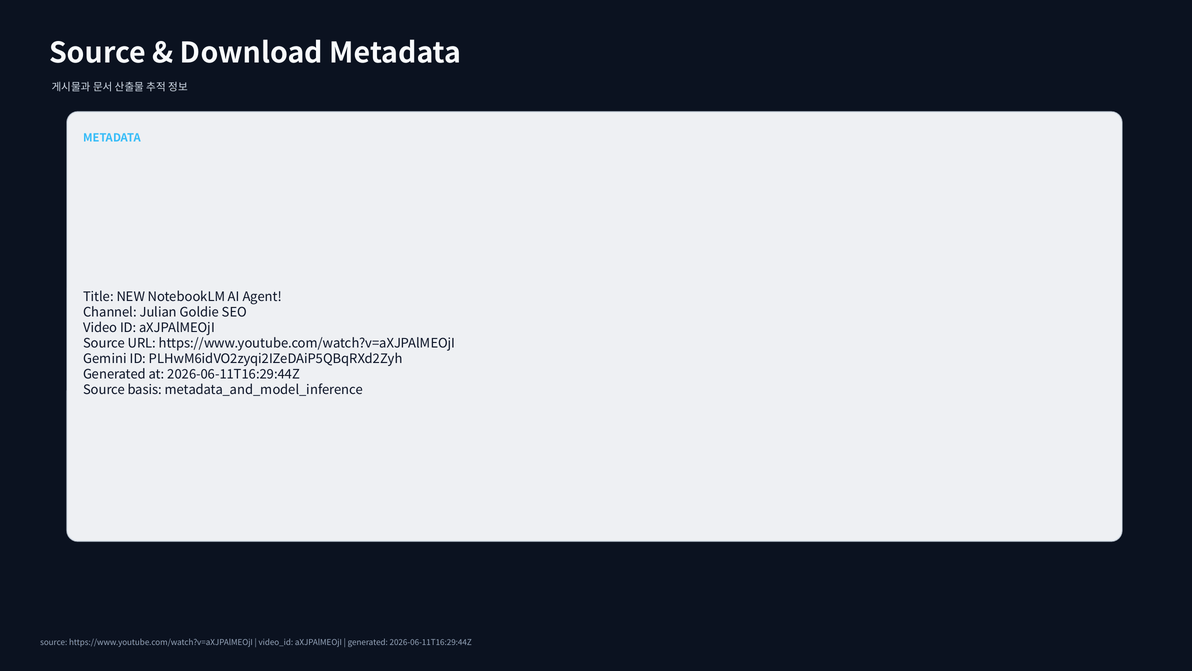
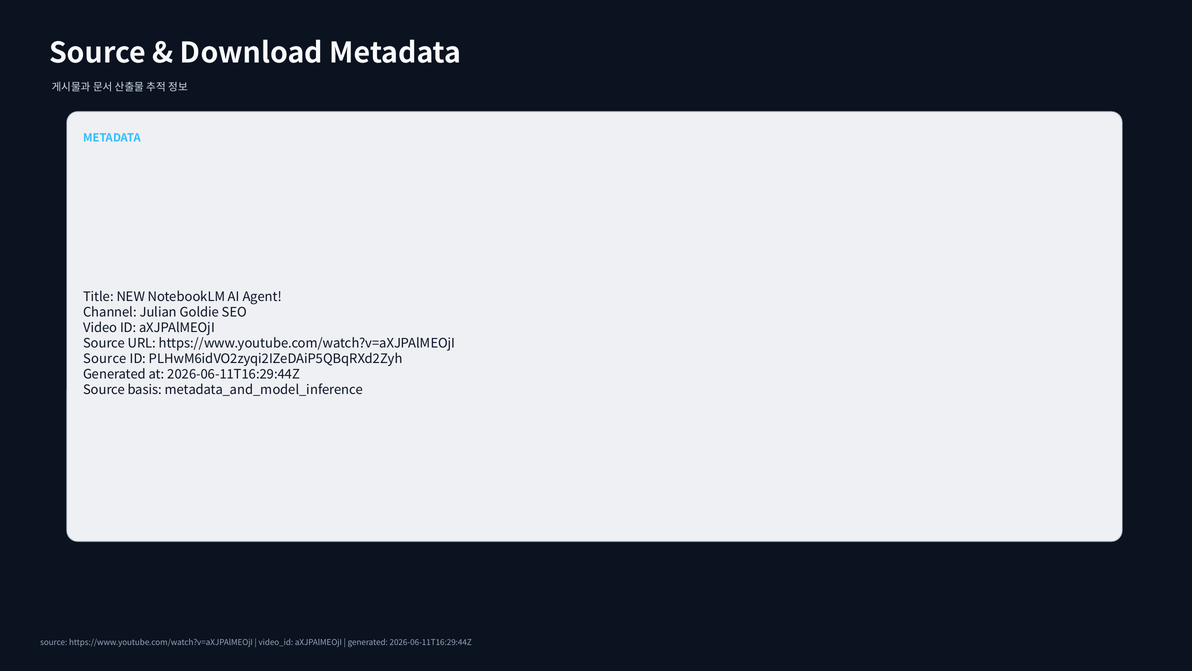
Gemini: Gemini -> Source (105, 359)
